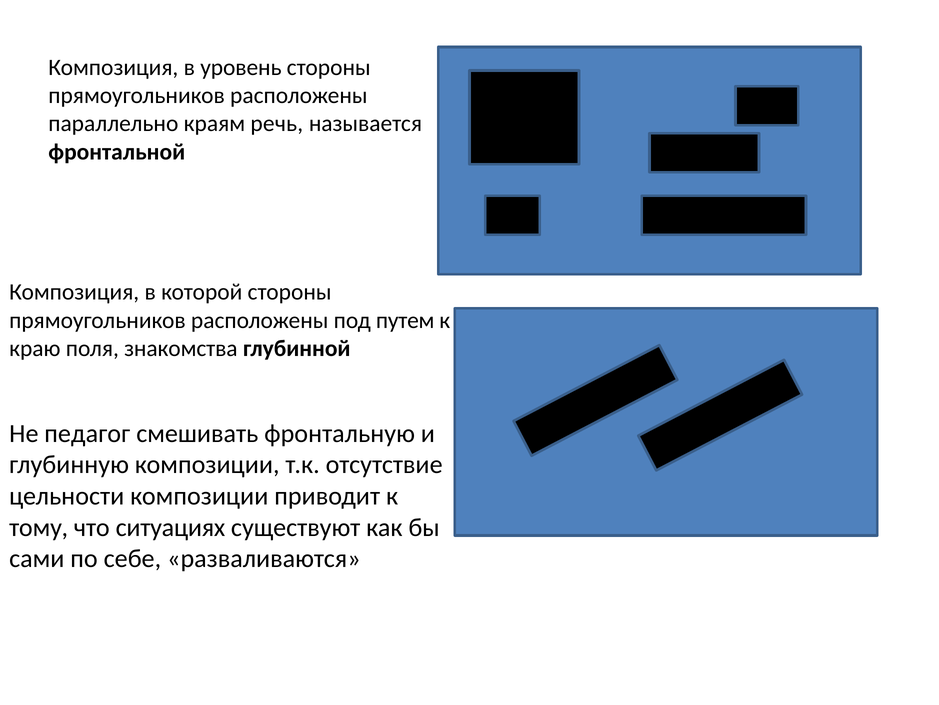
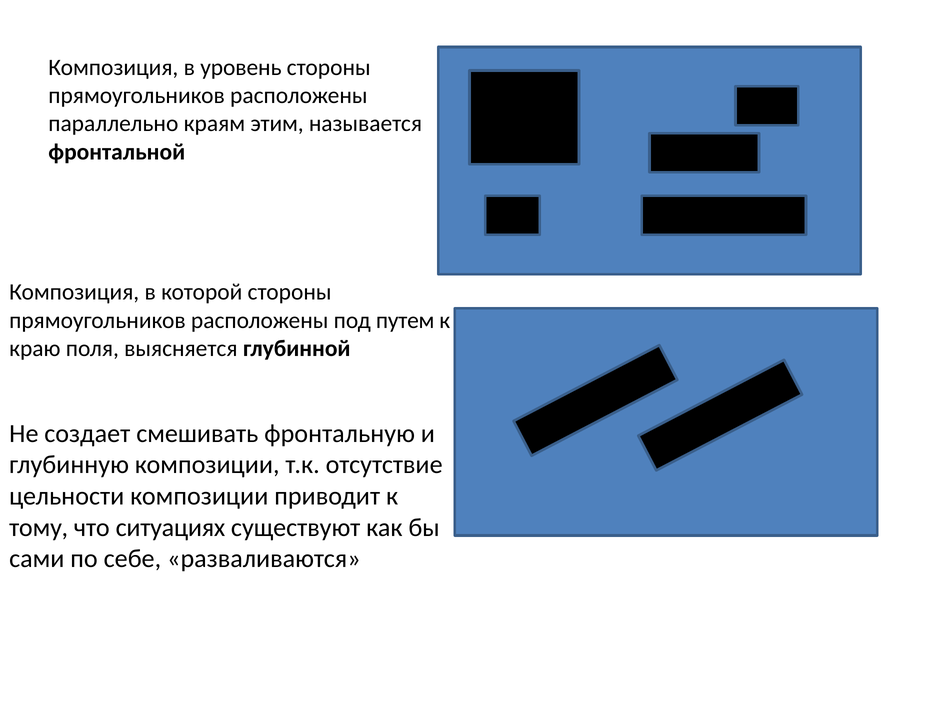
речь: речь -> этим (277, 124)
знакомства: знакомства -> выясняется (181, 348)
педагог: педагог -> создает (87, 433)
